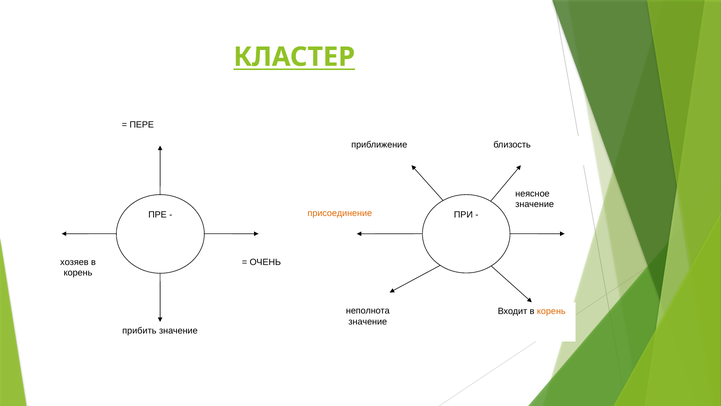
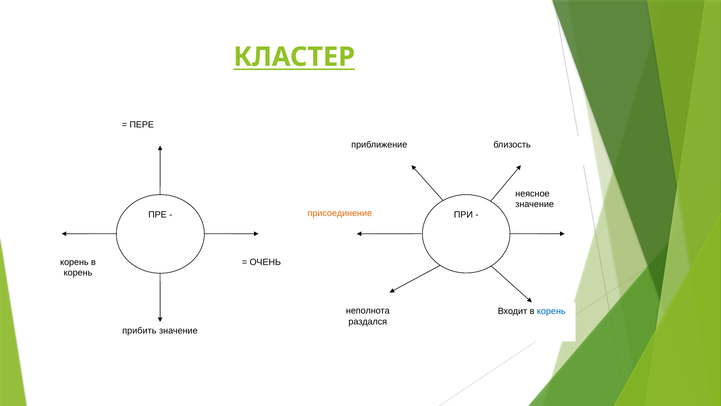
хозяев: хозяев -> корень (74, 262)
корень colour: orange -> blue (551, 311)
значение: значение -> раздался (368, 321)
